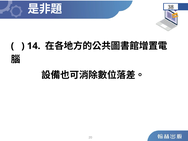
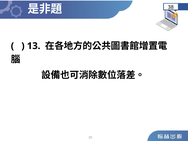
14: 14 -> 13 (34, 46)
